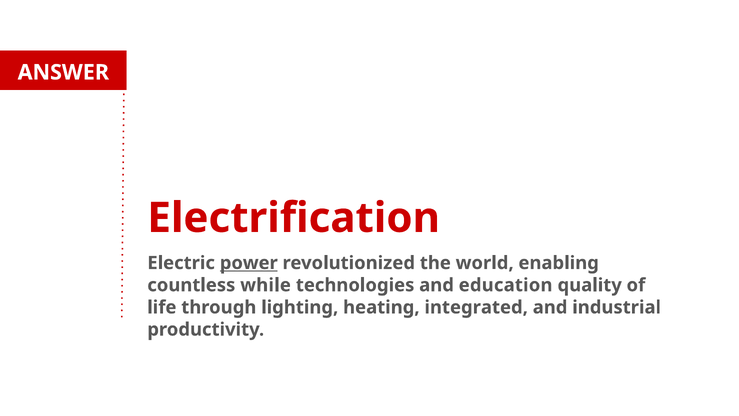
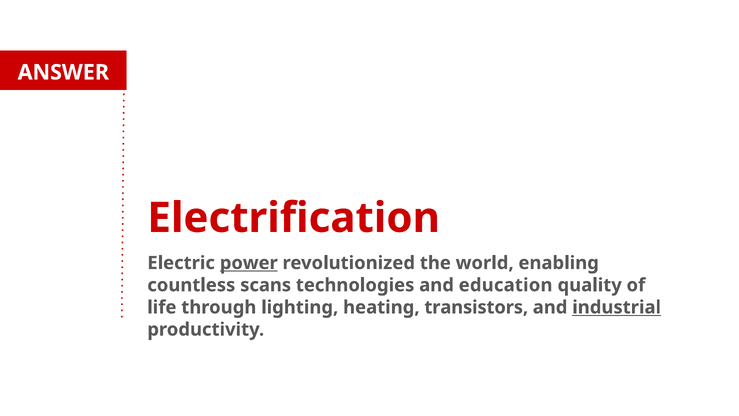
while: while -> scans (266, 285)
integrated: integrated -> transistors (476, 307)
industrial underline: none -> present (617, 307)
